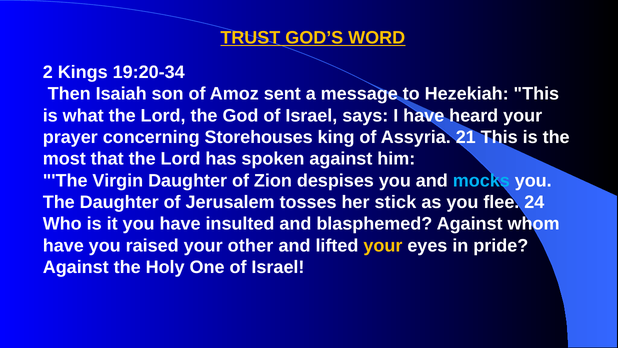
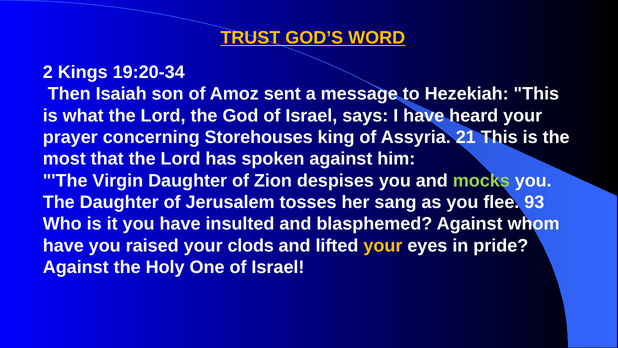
mocks colour: light blue -> light green (481, 180)
stick: stick -> sang (395, 202)
24: 24 -> 93 (534, 202)
other: other -> clods (251, 245)
